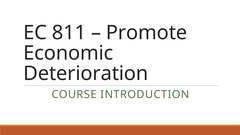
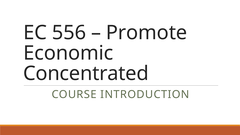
811: 811 -> 556 (69, 33)
Deterioration: Deterioration -> Concentrated (86, 74)
